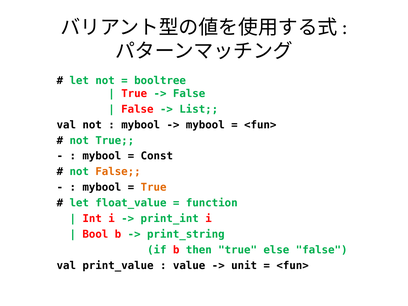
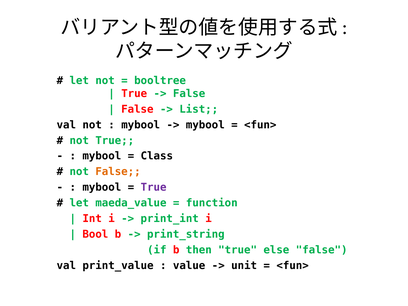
Const: Const -> Class (157, 156)
True colour: orange -> purple (154, 187)
float_value: float_value -> maeda_value (131, 203)
